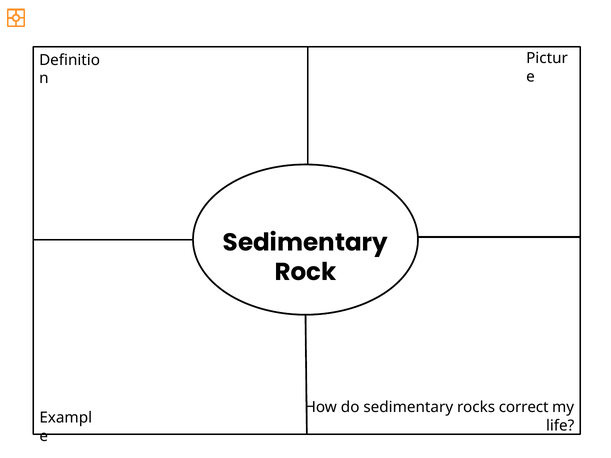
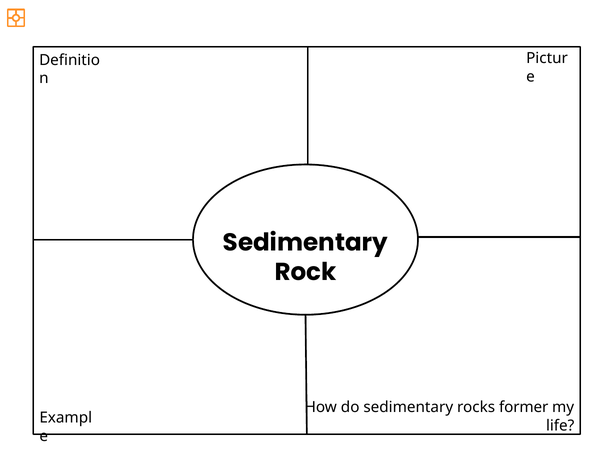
correct: correct -> former (524, 408)
